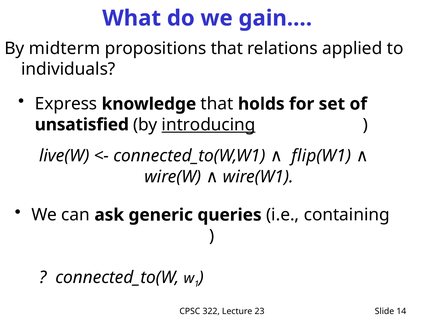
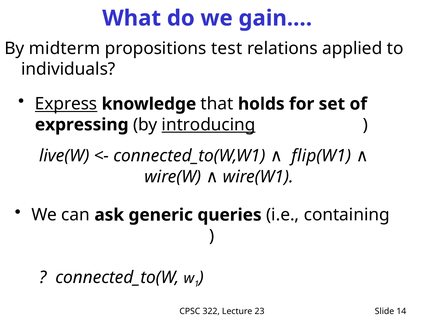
propositions that: that -> test (227, 48)
Express underline: none -> present (66, 104)
unsatisfied: unsatisfied -> expressing (82, 125)
